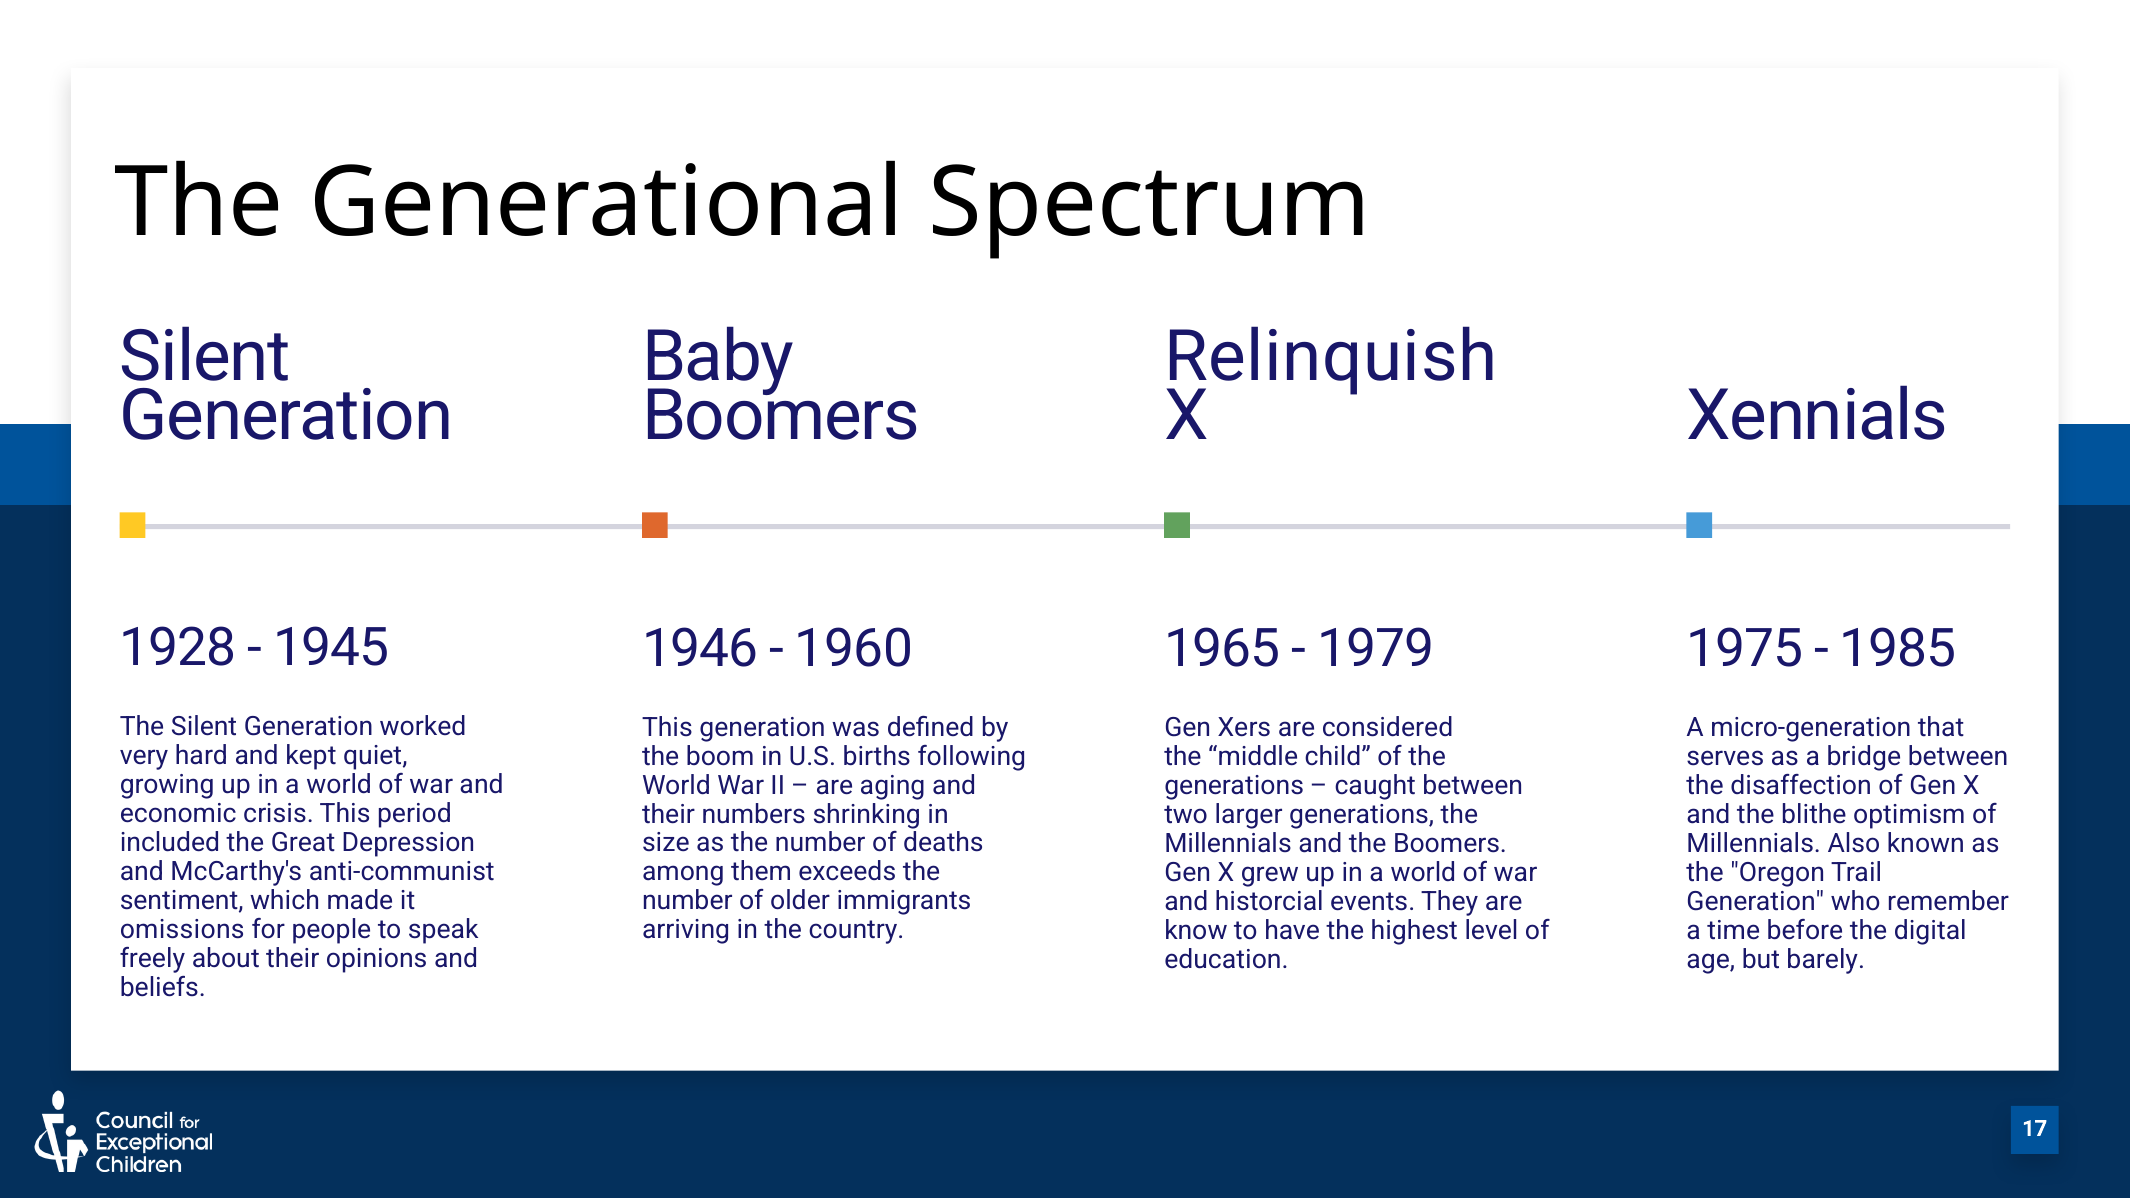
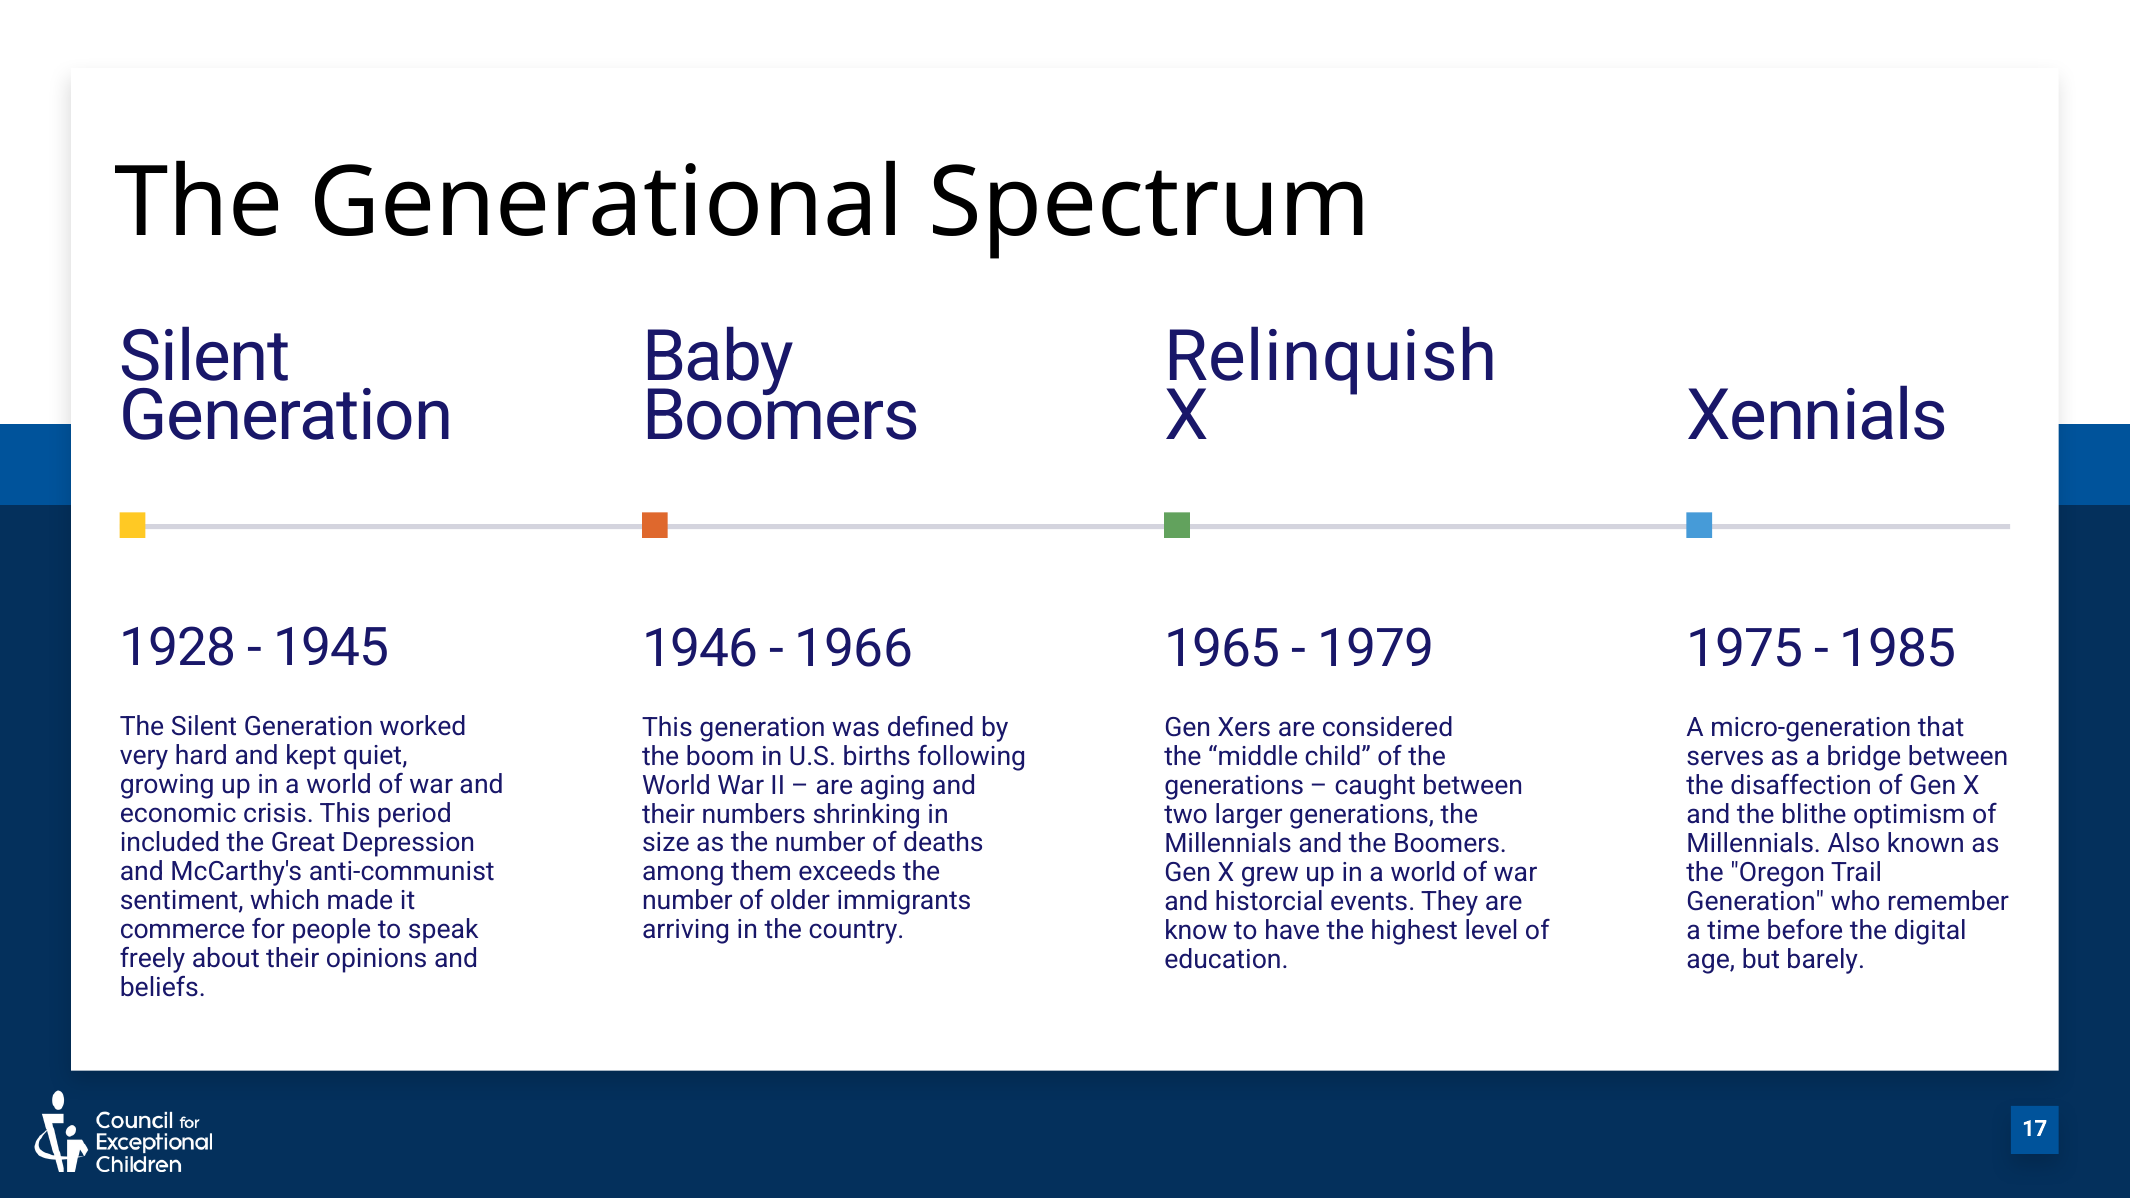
1960: 1960 -> 1966 (854, 649)
omissions: omissions -> commerce (183, 929)
